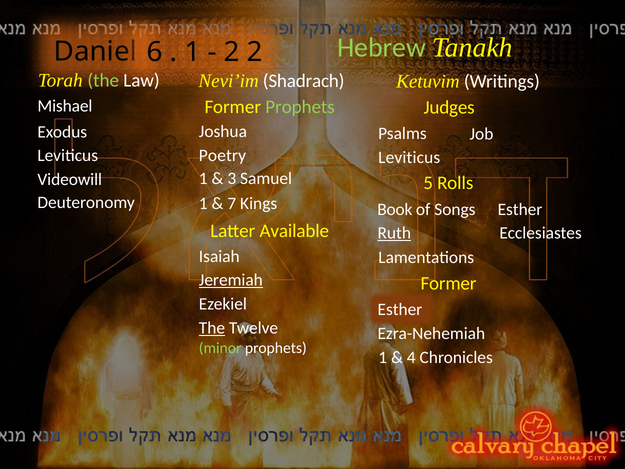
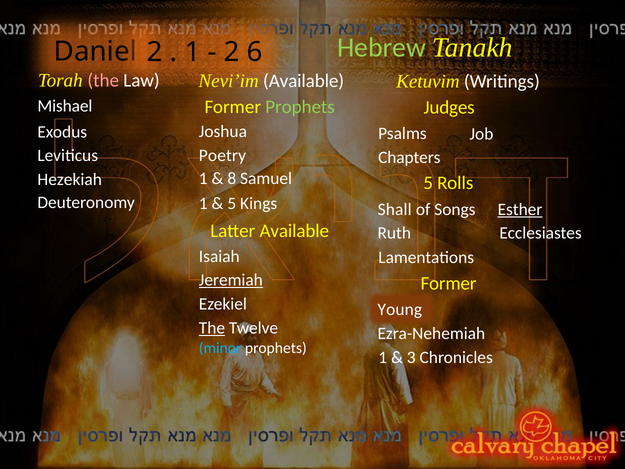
6: 6 -> 2 (155, 52)
2 2: 2 -> 6 (255, 52)
the colour: light green -> pink (103, 80)
Nevi’im Shadrach: Shadrach -> Available (304, 81)
Leviticus: Leviticus -> Chapters (409, 157)
3: 3 -> 8 (232, 179)
Videowill: Videowill -> Hezekiah (70, 179)
7: 7 -> 5 (232, 203)
Book: Book -> Shall (395, 209)
Esther underline: none -> present (520, 209)
Ruth underline: present -> none (394, 233)
Esther: Esther -> Young (400, 310)
minor colour: light green -> light blue (220, 348)
4: 4 -> 3 (411, 357)
